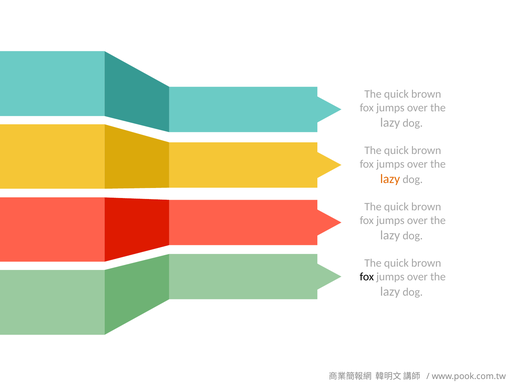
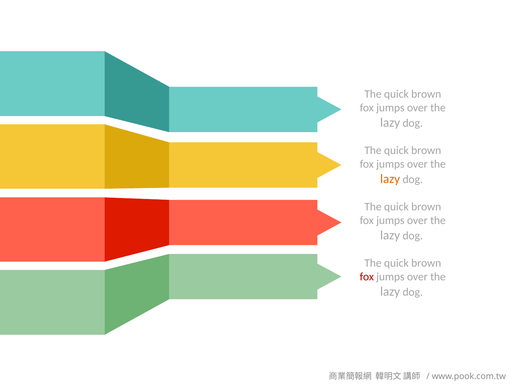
fox colour: black -> red (367, 277)
